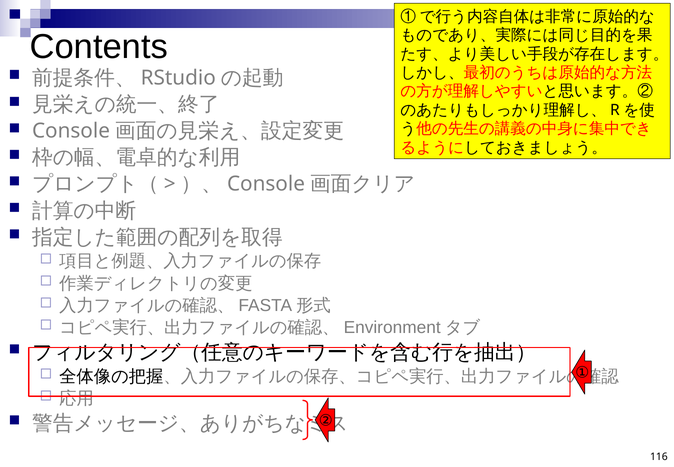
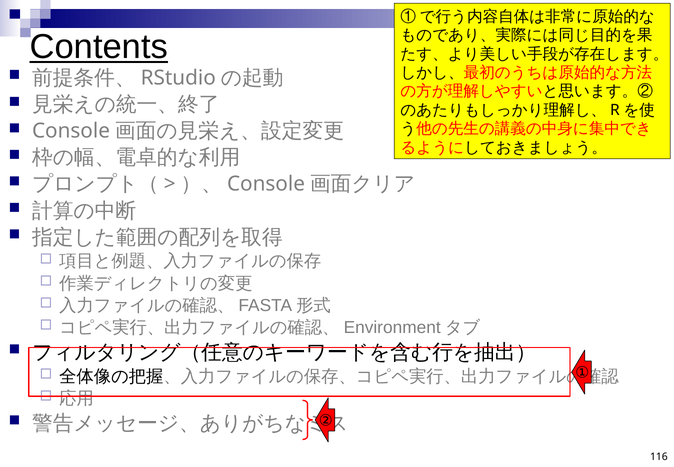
Contents underline: none -> present (99, 47)
